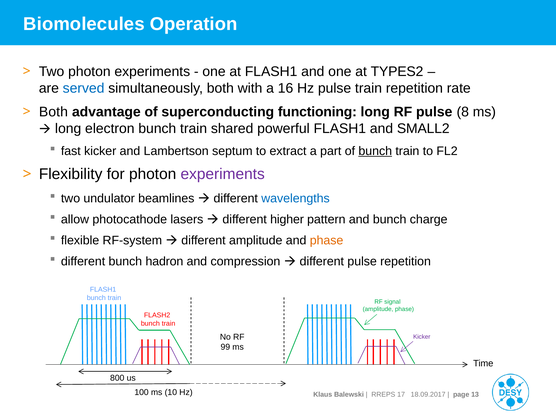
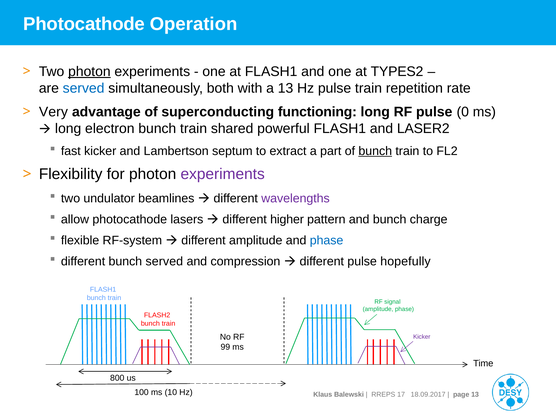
Biomolecules: Biomolecules -> Photocathode (84, 24)
photon underline: none -> present (89, 72)
a 16: 16 -> 13 (286, 88)
Both: Both -> Very (53, 112)
8: 8 -> 0 (463, 112)
SMALL2: SMALL2 -> LASER2 (423, 129)
wavelengths colour: blue -> purple (296, 198)
phase colour: orange -> blue (327, 240)
bunch hadron: hadron -> served (164, 261)
pulse repetition: repetition -> hopefully (405, 261)
